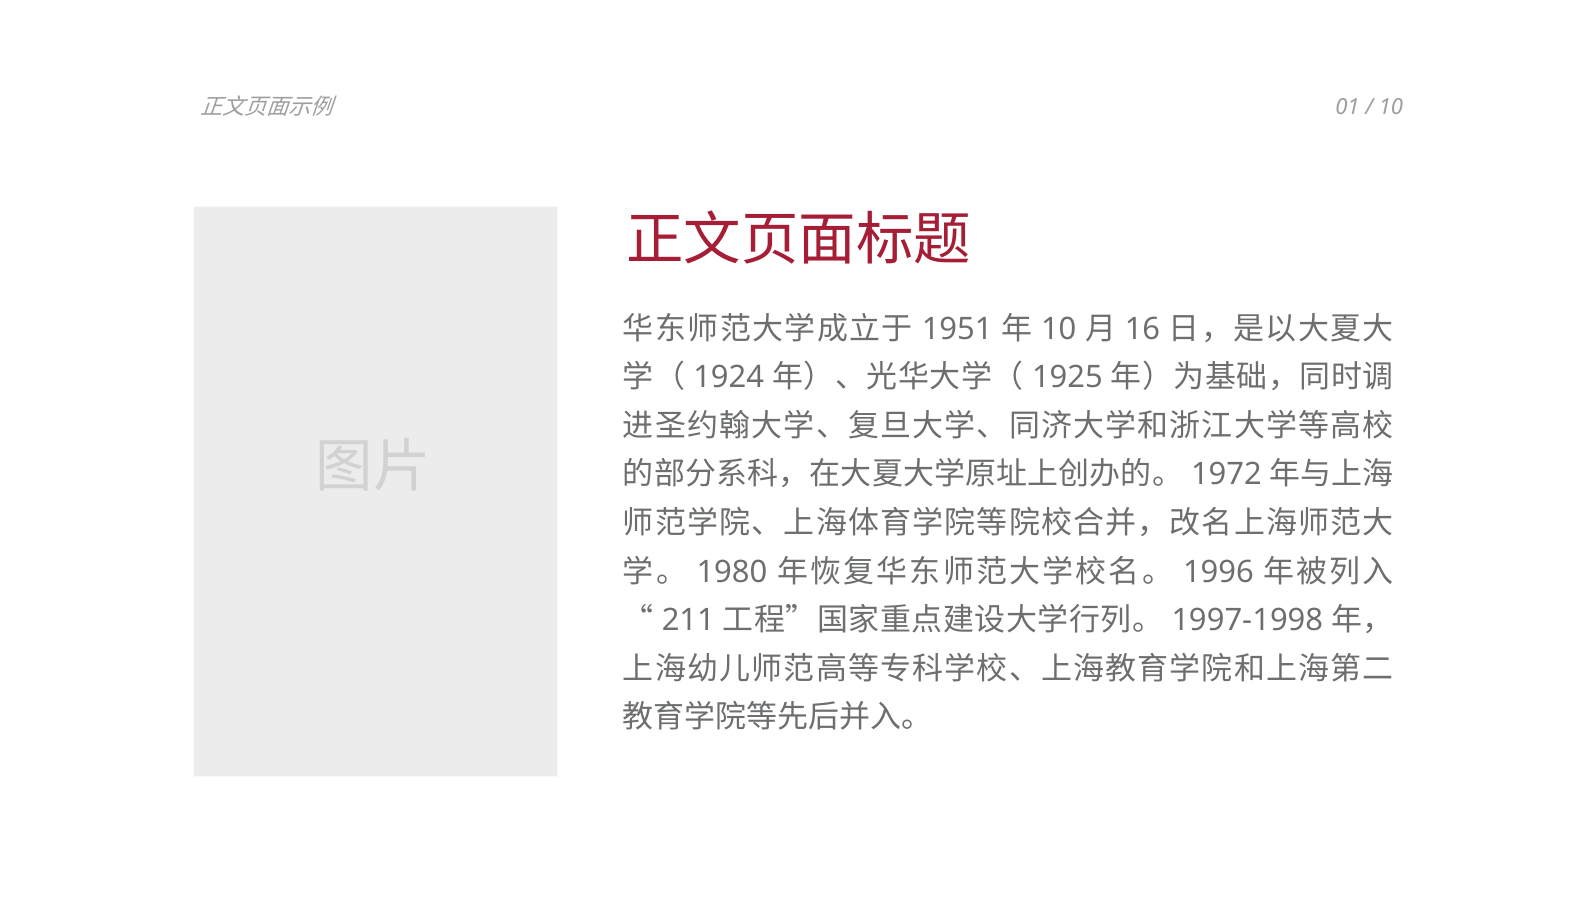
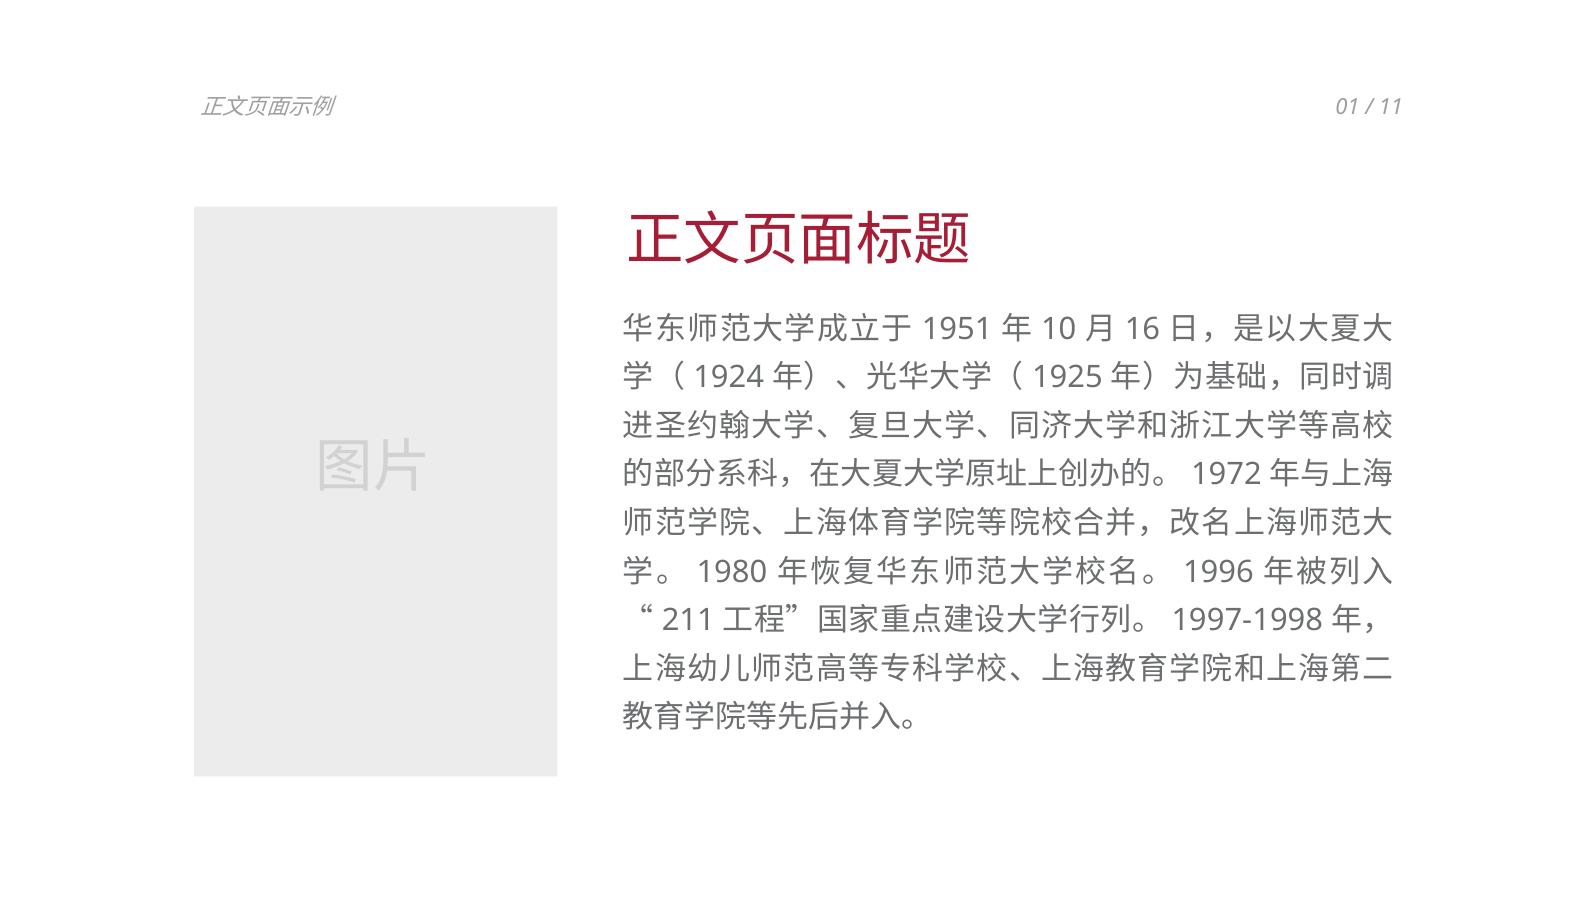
10: 10 -> 11 (1391, 108)
